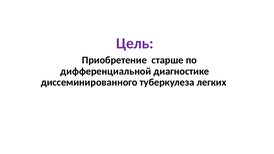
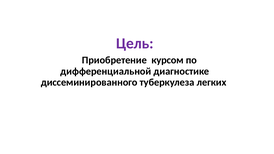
старше: старше -> курсом (168, 60)
